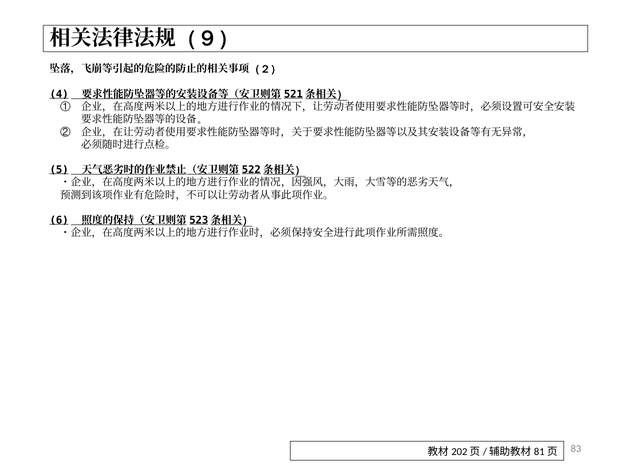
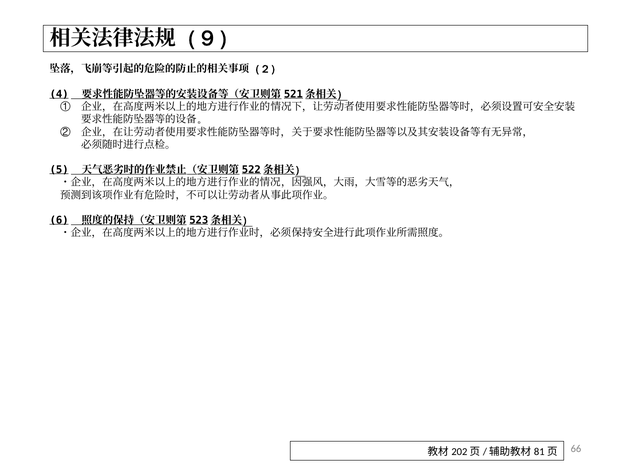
83: 83 -> 66 (576, 449)
